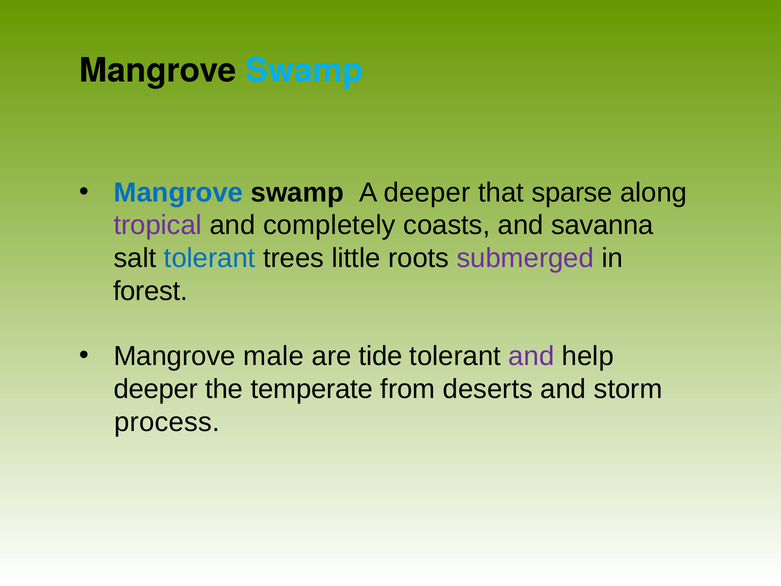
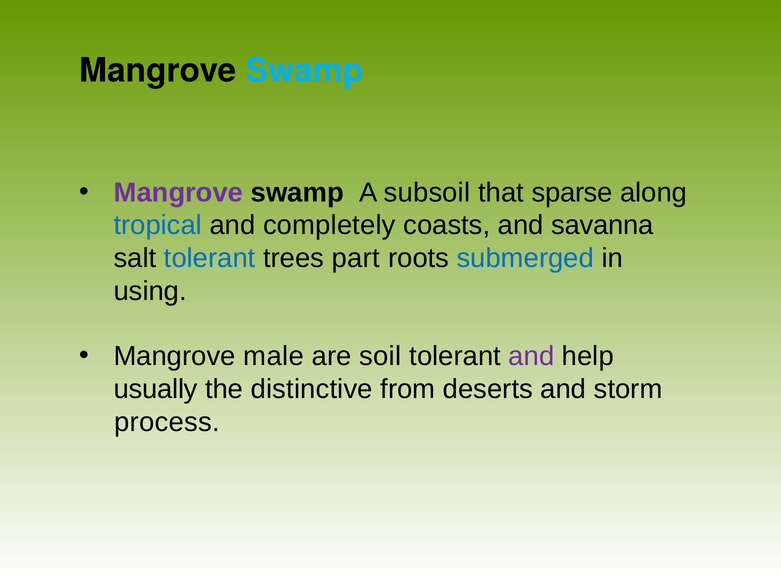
Mangrove colour: blue -> purple (178, 192)
A deeper: deeper -> subsoil (427, 192)
tropical colour: purple -> blue (158, 225)
little: little -> part (356, 258)
submerged colour: purple -> blue (525, 258)
forest: forest -> using (150, 291)
tide: tide -> soil (380, 356)
deeper: deeper -> usually (156, 389)
temperate: temperate -> distinctive (312, 389)
